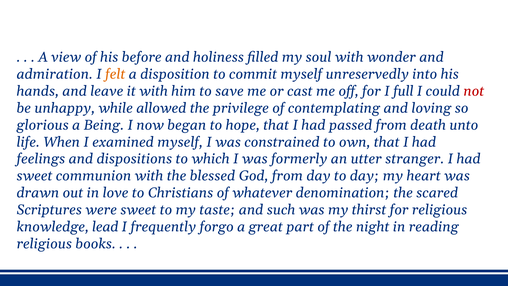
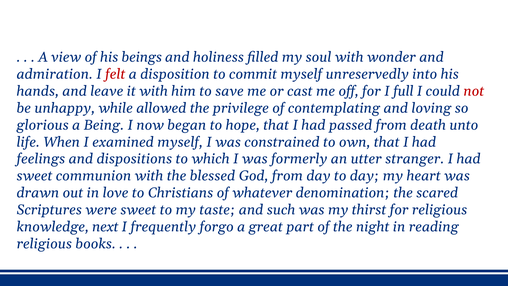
before: before -> beings (142, 57)
felt colour: orange -> red (115, 74)
lead: lead -> next (105, 227)
